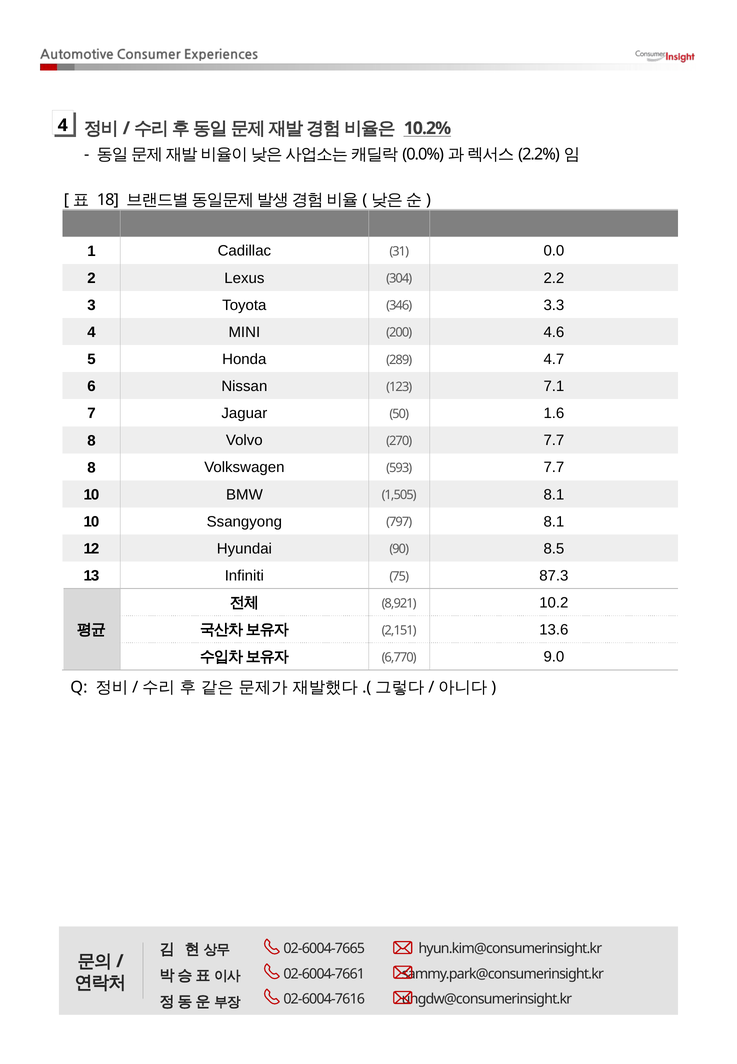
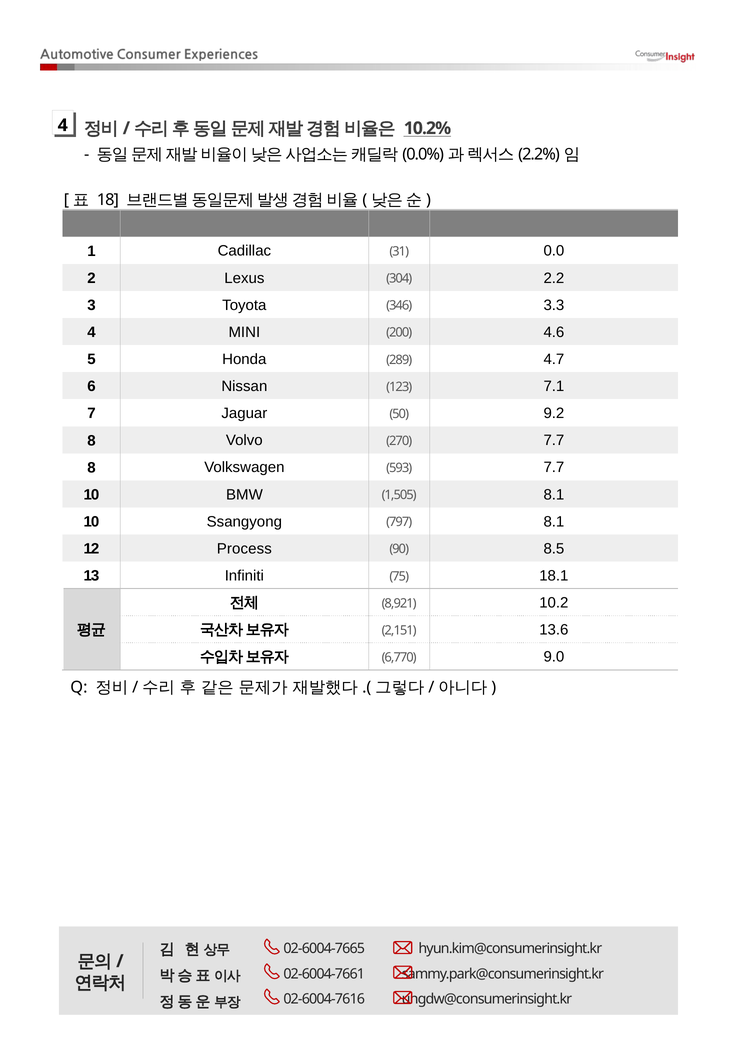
1.6: 1.6 -> 9.2 (554, 414)
Hyundai: Hyundai -> Process (244, 549)
87.3: 87.3 -> 18.1 (554, 576)
